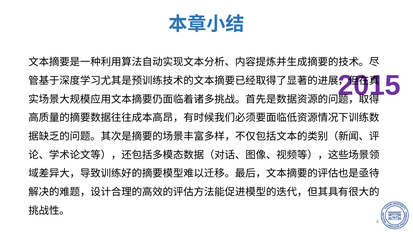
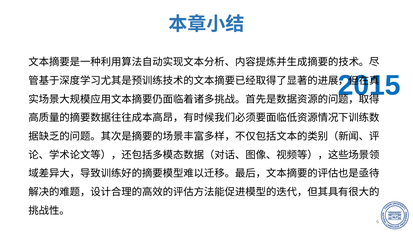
2015 colour: purple -> blue (369, 86)
